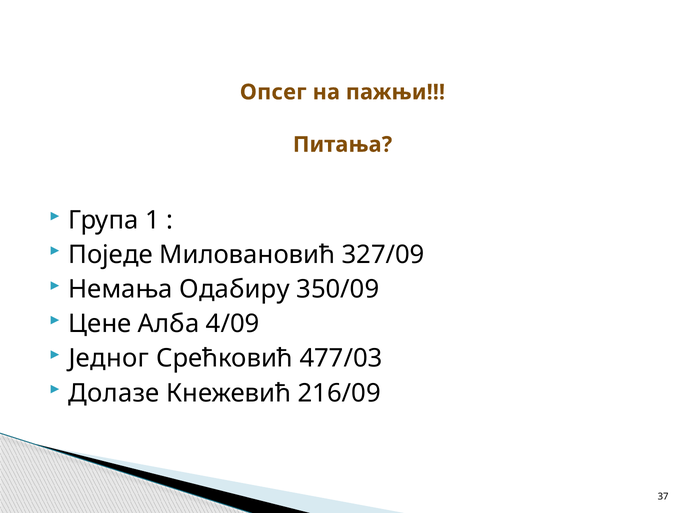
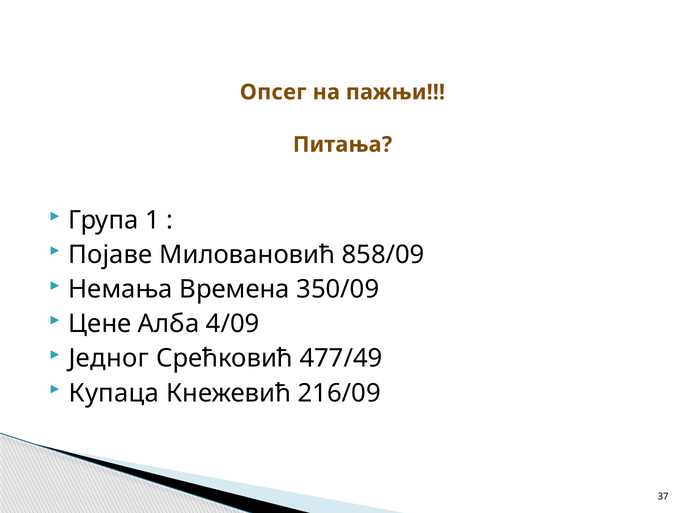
Поједе: Поједе -> Појаве (110, 255)
327/09: 327/09 -> 858/09 (383, 255)
Одабиру: Одабиру -> Времена (235, 290)
477/03: 477/03 -> 477/49 (341, 359)
Долазе: Долазе -> Купаца (114, 394)
